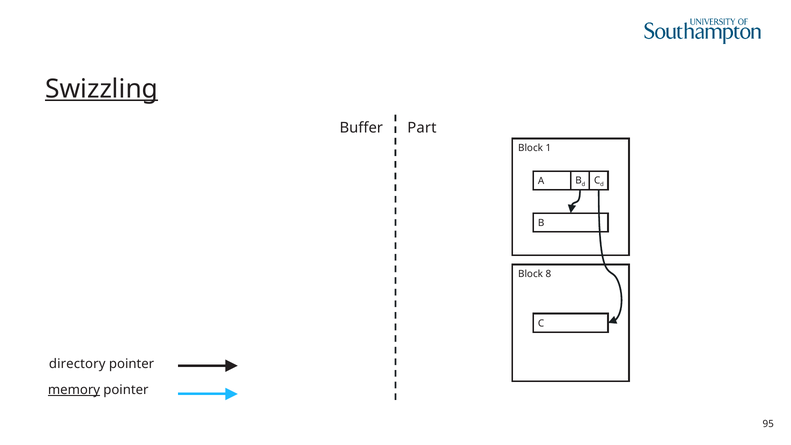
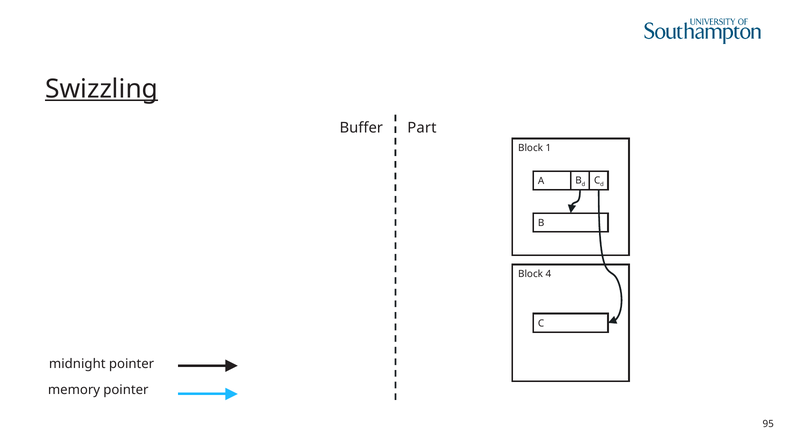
8: 8 -> 4 (548, 274)
directory: directory -> midnight (77, 364)
memory underline: present -> none (74, 390)
